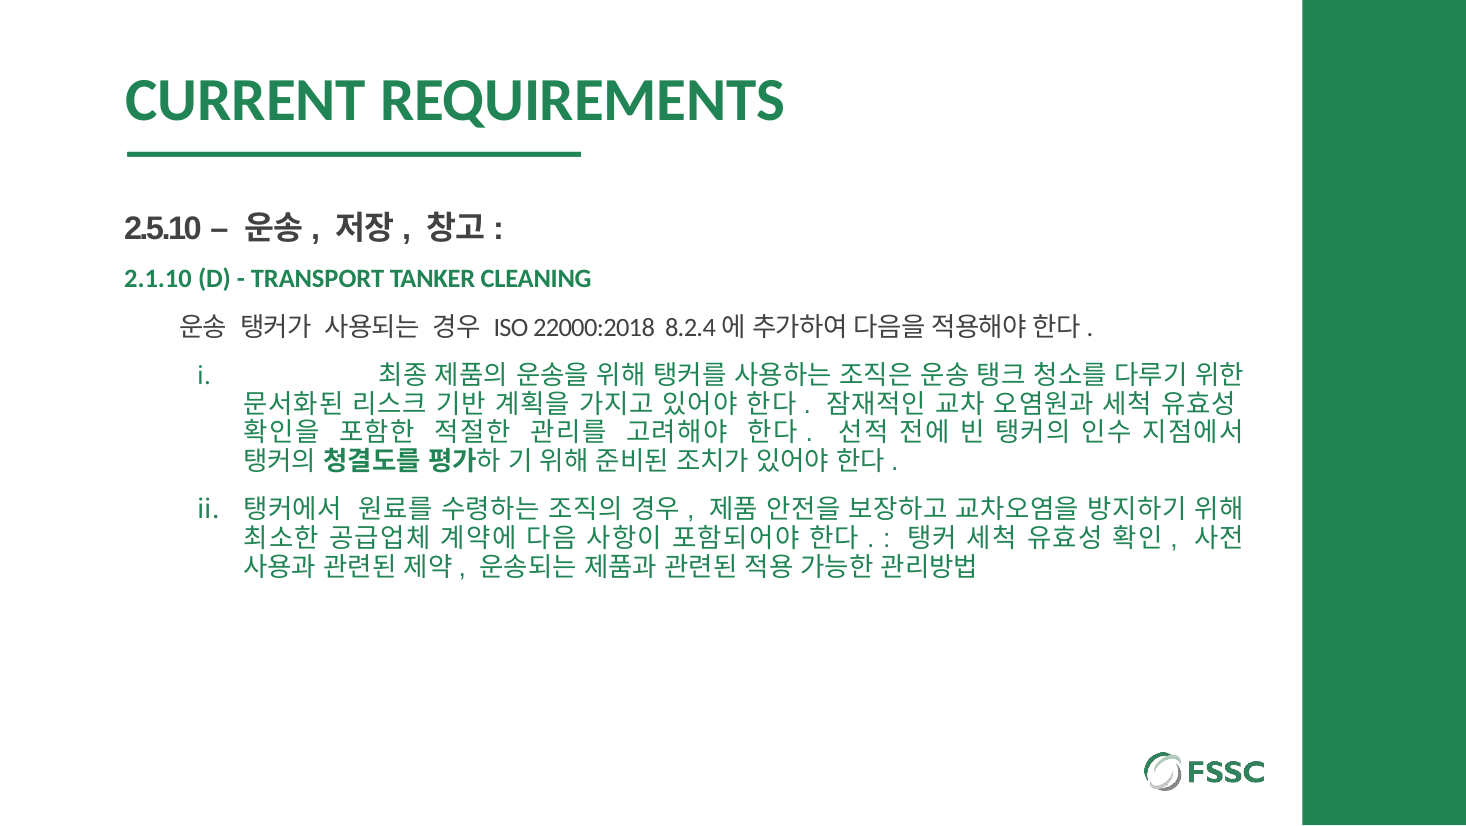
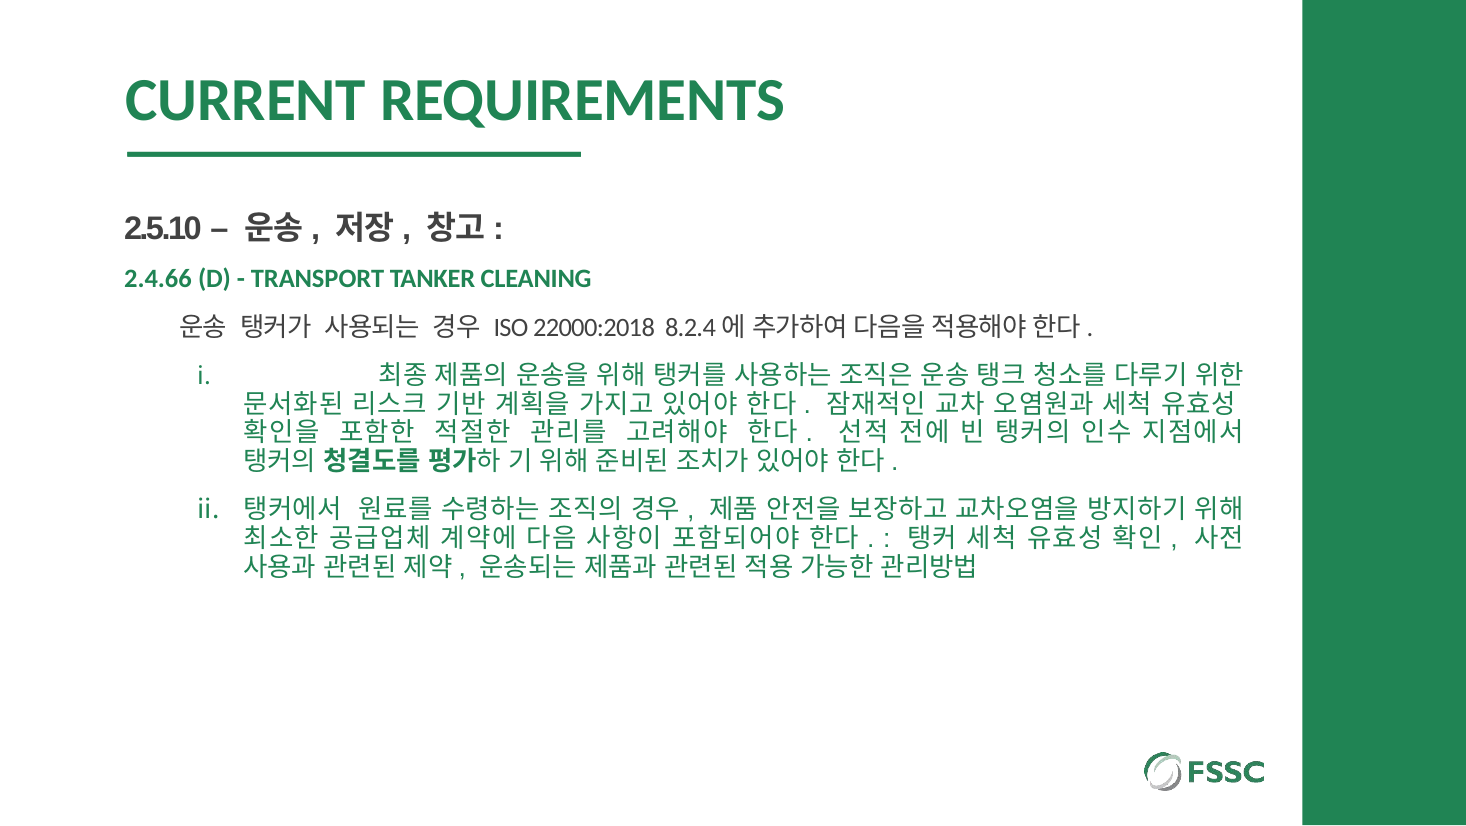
2.1.10: 2.1.10 -> 2.4.66 (158, 279)
